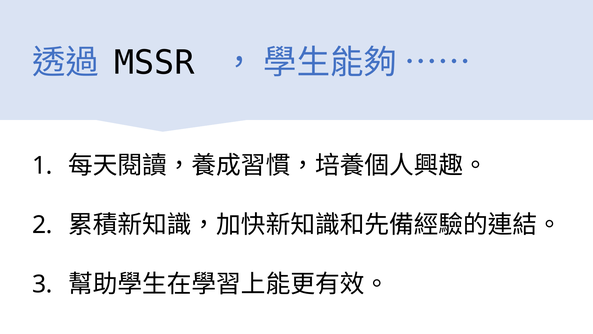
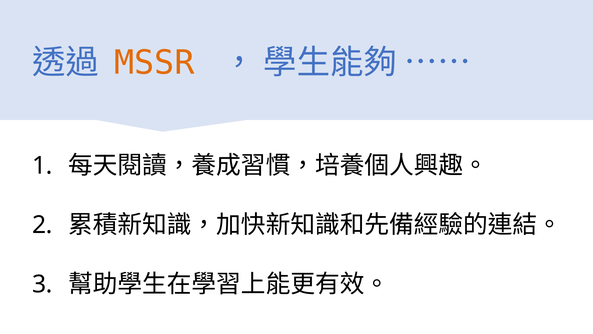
MSSR colour: black -> orange (154, 63)
